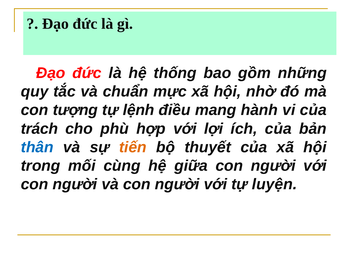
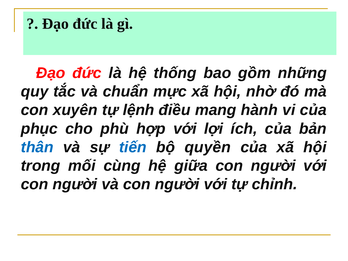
tượng: tượng -> xuyên (75, 110)
trách: trách -> phục (39, 129)
tiến colour: orange -> blue (133, 147)
thuyết: thuyết -> quyền (208, 147)
luyện: luyện -> chỉnh (275, 184)
